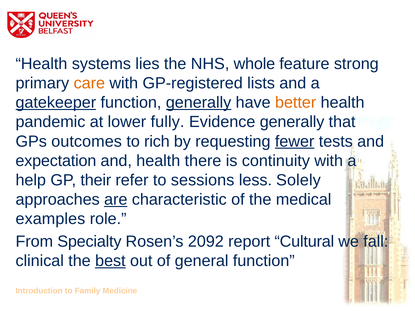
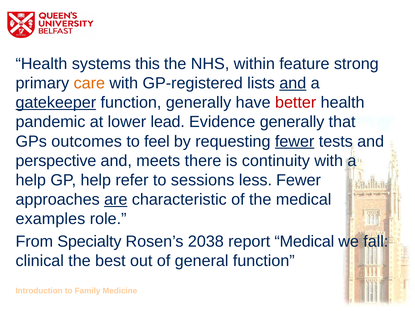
lies: lies -> this (148, 64)
whole: whole -> within (254, 64)
and underline: none -> present (293, 83)
generally underline: present -> none (199, 103)
better colour: orange -> red (296, 103)
fully: fully -> lead (168, 122)
rich: rich -> feel (157, 141)
expectation: expectation -> perspective (56, 161)
and health: health -> meets (158, 161)
GP their: their -> help (96, 180)
less Solely: Solely -> Fewer (299, 180)
2092: 2092 -> 2038 (206, 242)
report Cultural: Cultural -> Medical (304, 242)
best underline: present -> none (110, 261)
